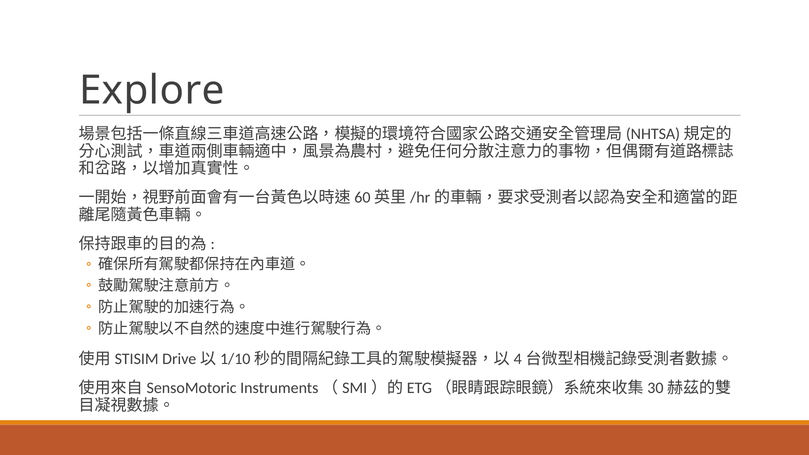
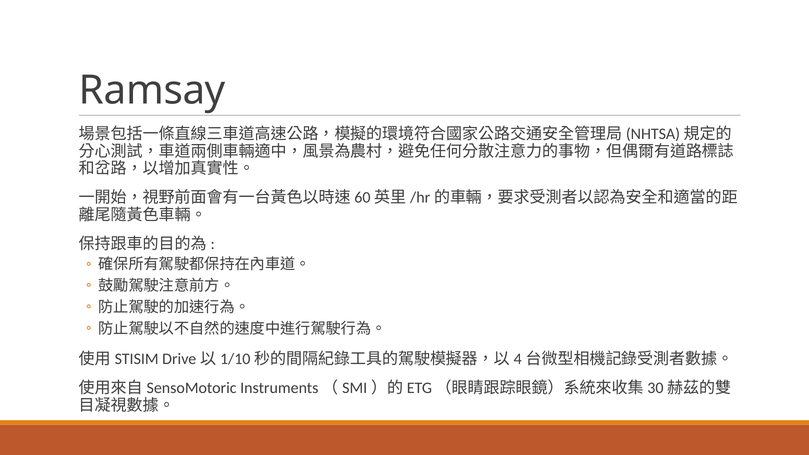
Explore: Explore -> Ramsay (152, 91)
